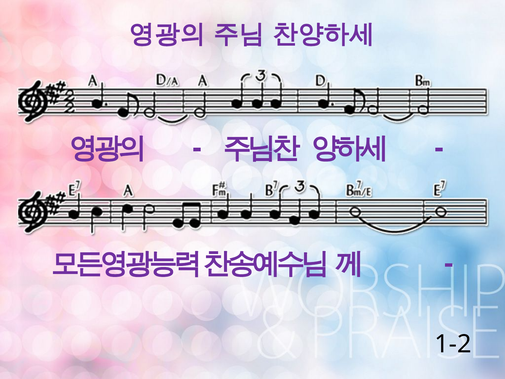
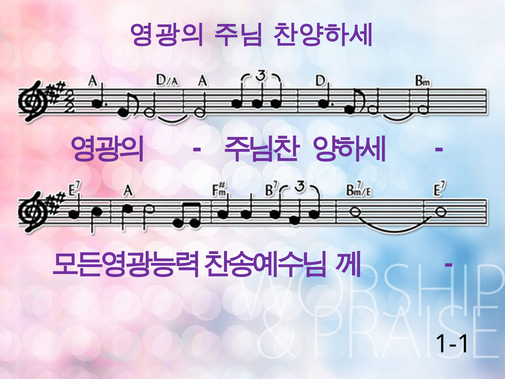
1-2: 1-2 -> 1-1 (453, 344)
